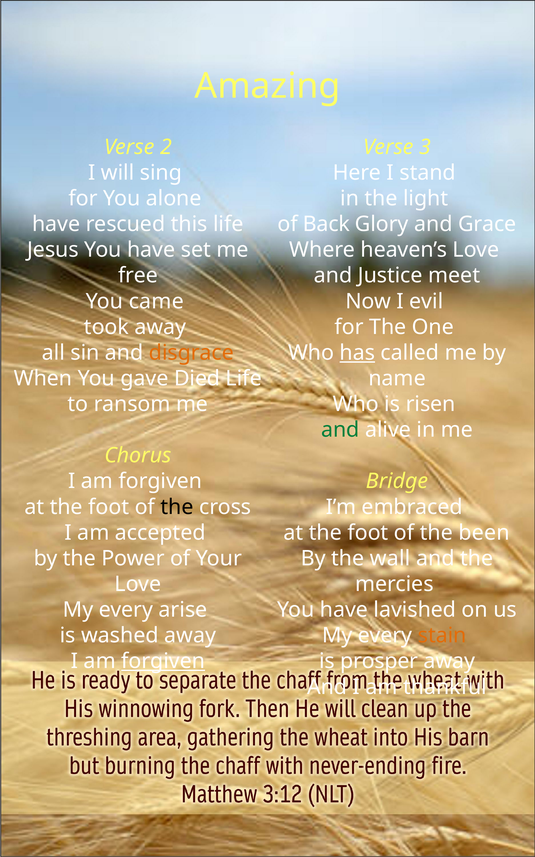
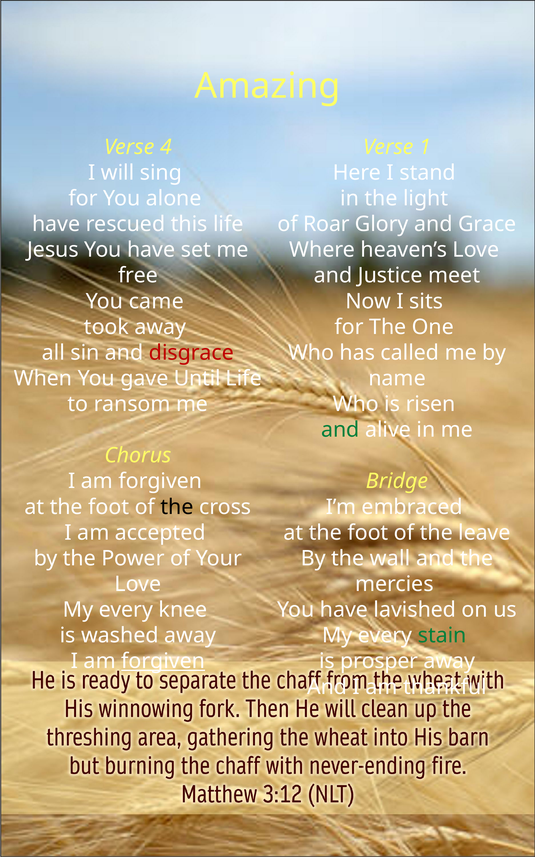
2: 2 -> 4 (166, 147)
3: 3 -> 1 (425, 147)
Back: Back -> Roar (326, 224)
evil: evil -> sits (426, 301)
disgrace colour: orange -> red (191, 352)
has underline: present -> none (357, 352)
Died: Died -> Until (197, 378)
been: been -> leave (484, 532)
arise: arise -> knee (183, 609)
stain colour: orange -> green (442, 635)
